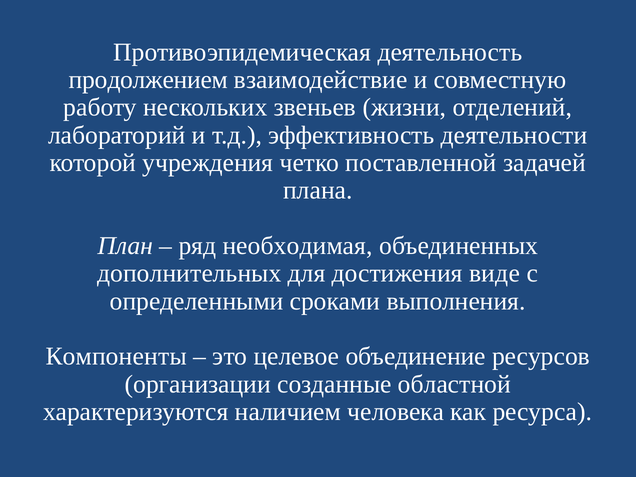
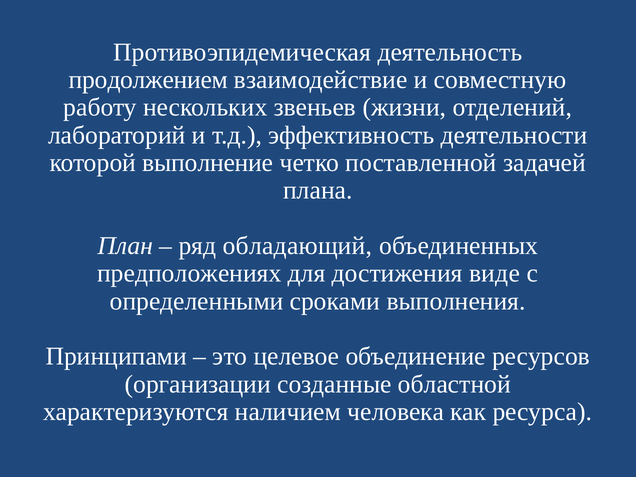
учреждения: учреждения -> выполнение (208, 163)
необходимая: необходимая -> обладающий (298, 246)
дополнительных: дополнительных -> предположениях (189, 273)
Компоненты: Компоненты -> Принципами (116, 356)
